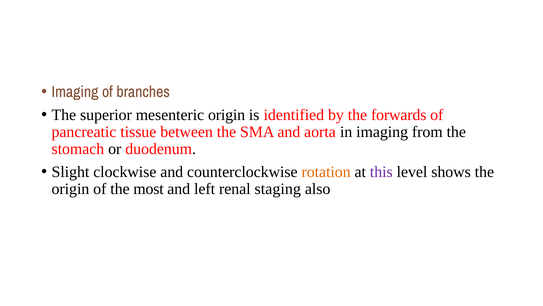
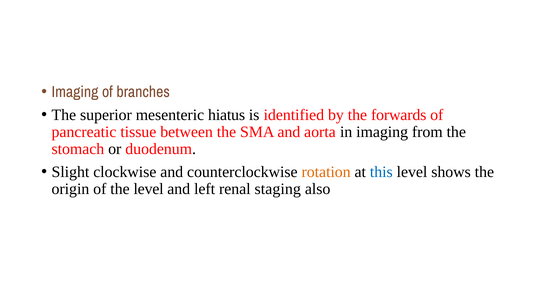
mesenteric origin: origin -> hiatus (227, 115)
this colour: purple -> blue (381, 172)
the most: most -> level (149, 189)
